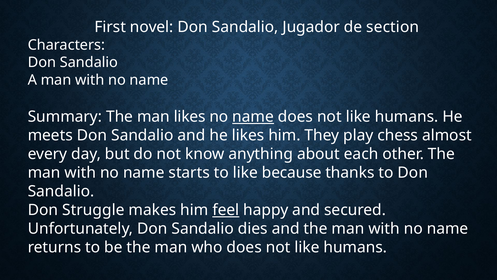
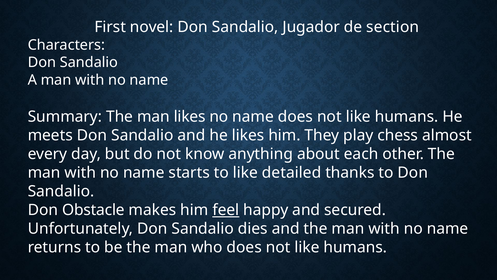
name underline: present -> none (253, 117)
because: because -> detailed (292, 172)
Struggle: Struggle -> Obstacle (93, 210)
